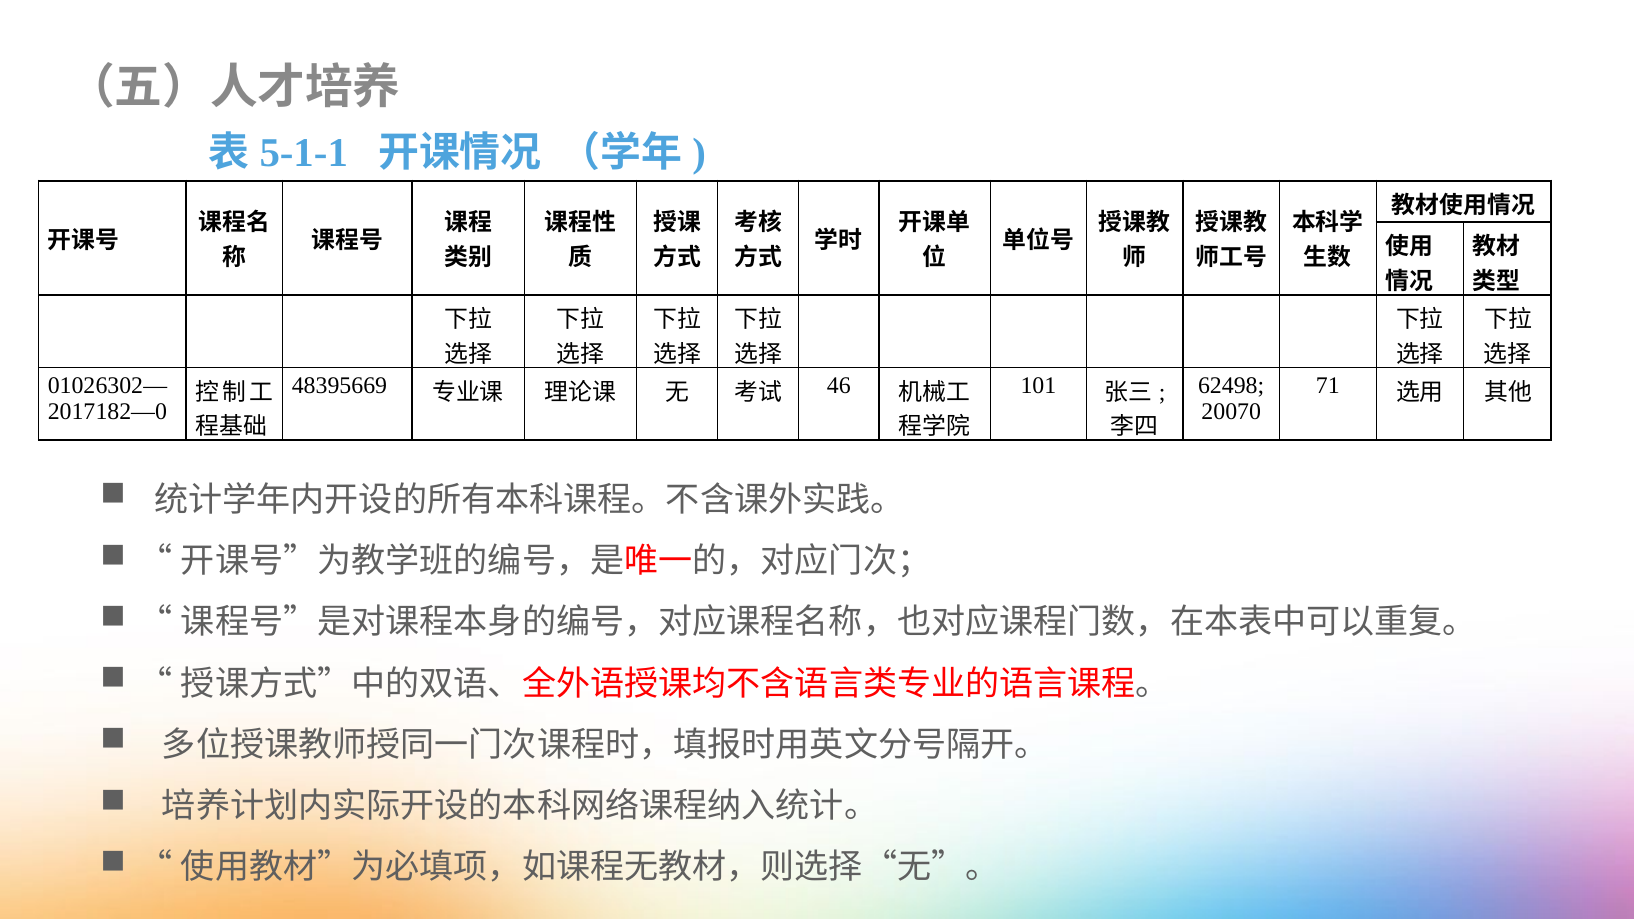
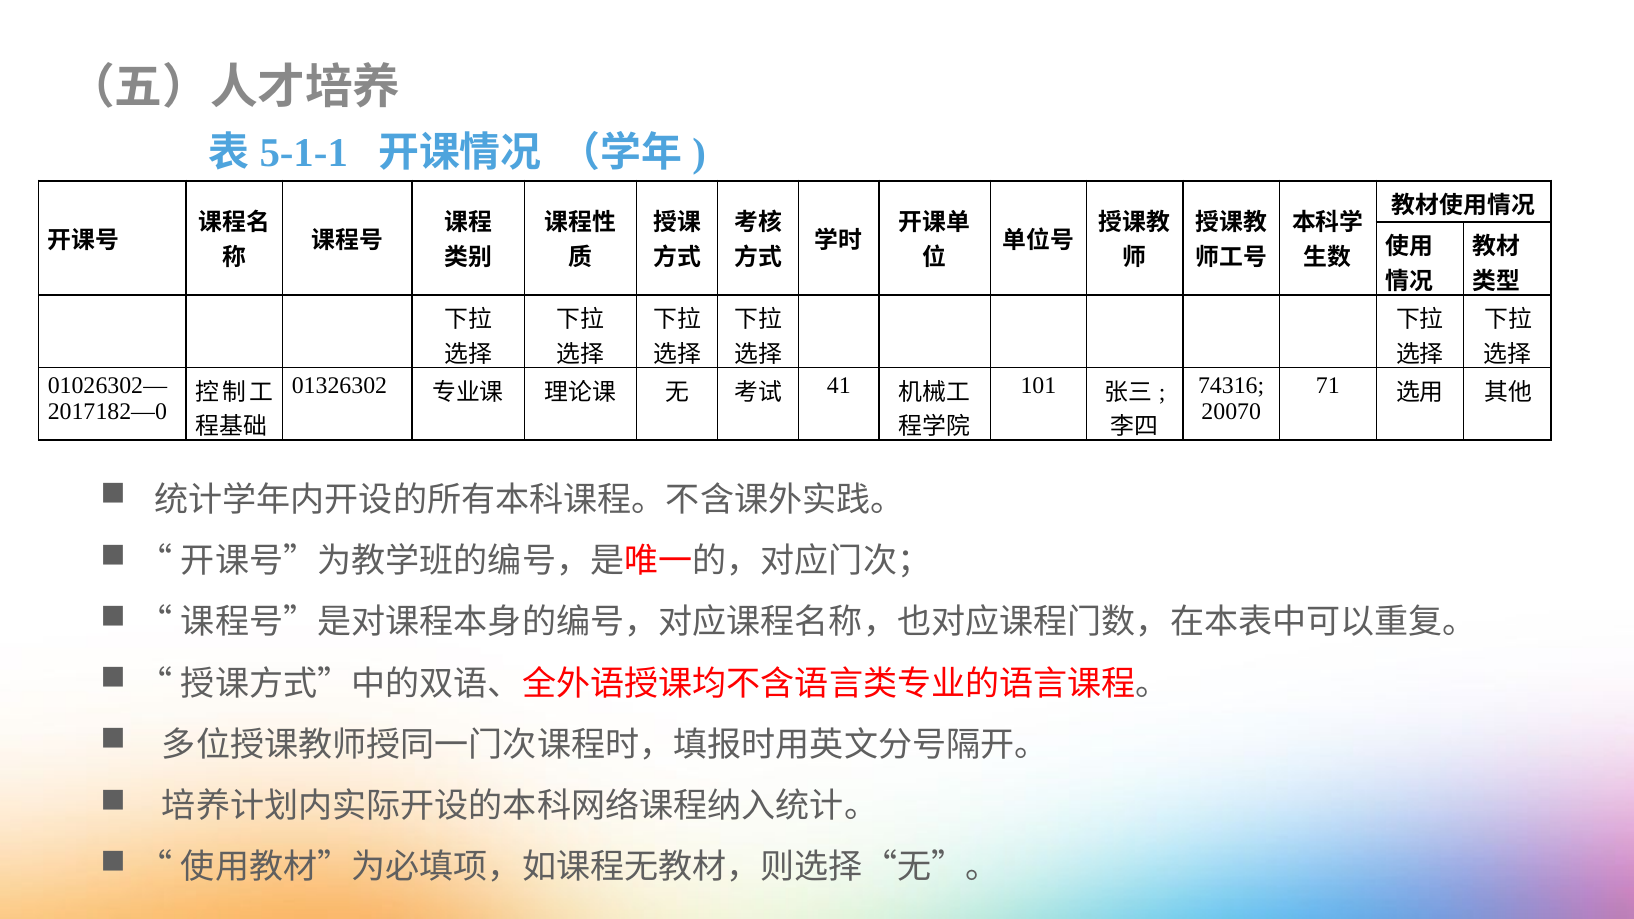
48395669: 48395669 -> 01326302 (339, 386)
46: 46 -> 41 (839, 386)
62498: 62498 -> 74316 (1231, 386)
